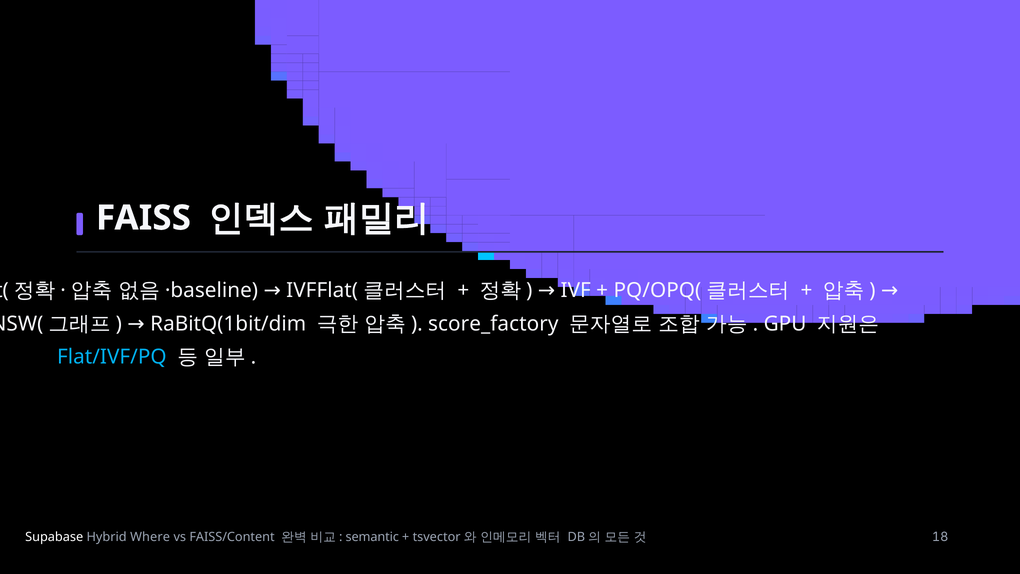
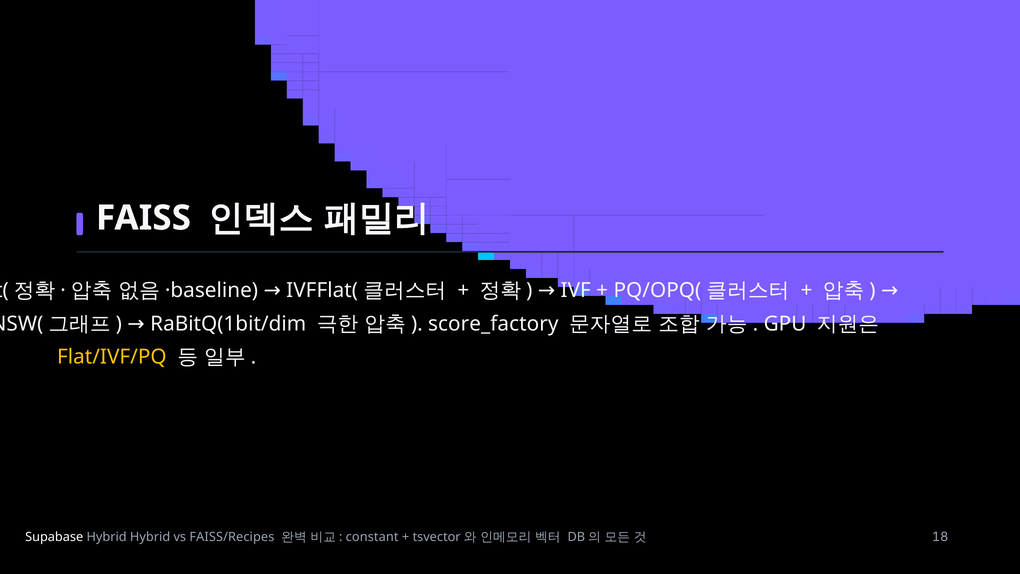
Flat/IVF/PQ colour: light blue -> yellow (112, 357)
Hybrid Where: Where -> Hybrid (150, 537)
FAISS/Content: FAISS/Content -> FAISS/Recipes (232, 537)
semantic: semantic -> constant (372, 537)
